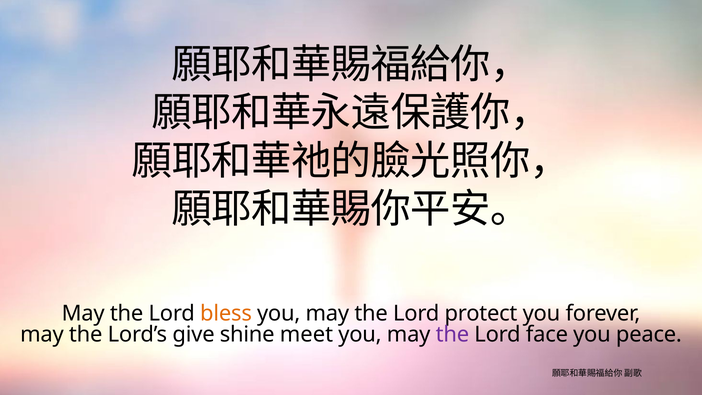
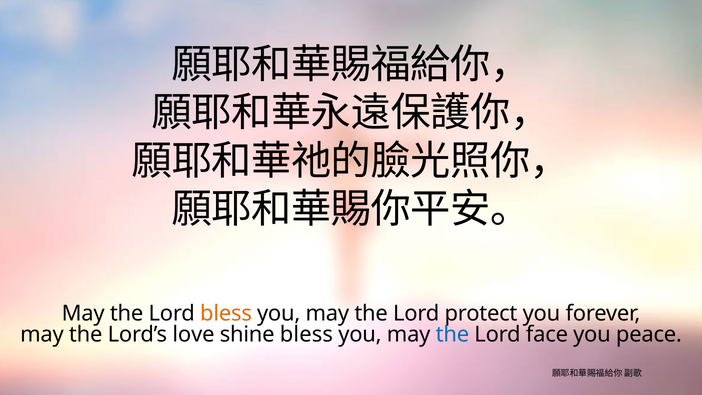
give: give -> love (194, 334)
shine meet: meet -> bless (306, 334)
the colour: purple -> blue (452, 334)
